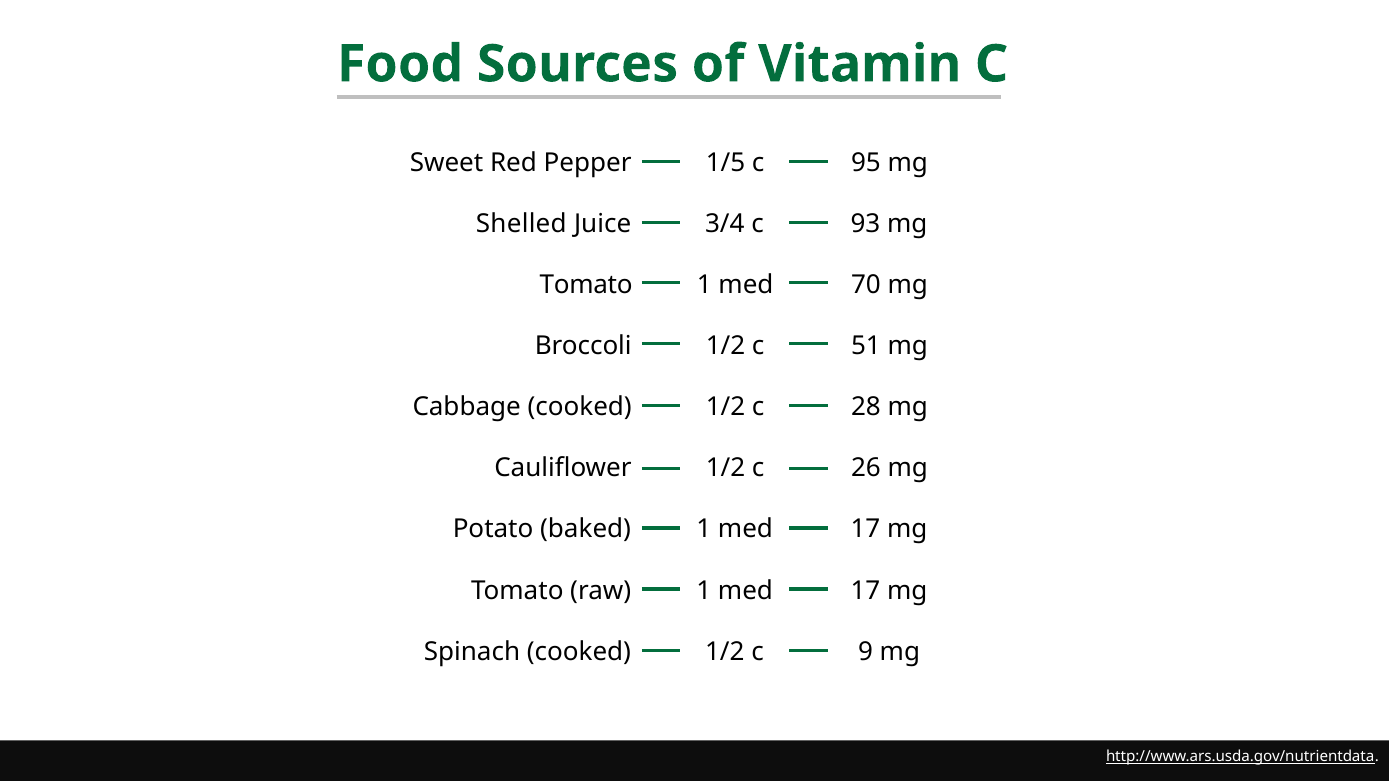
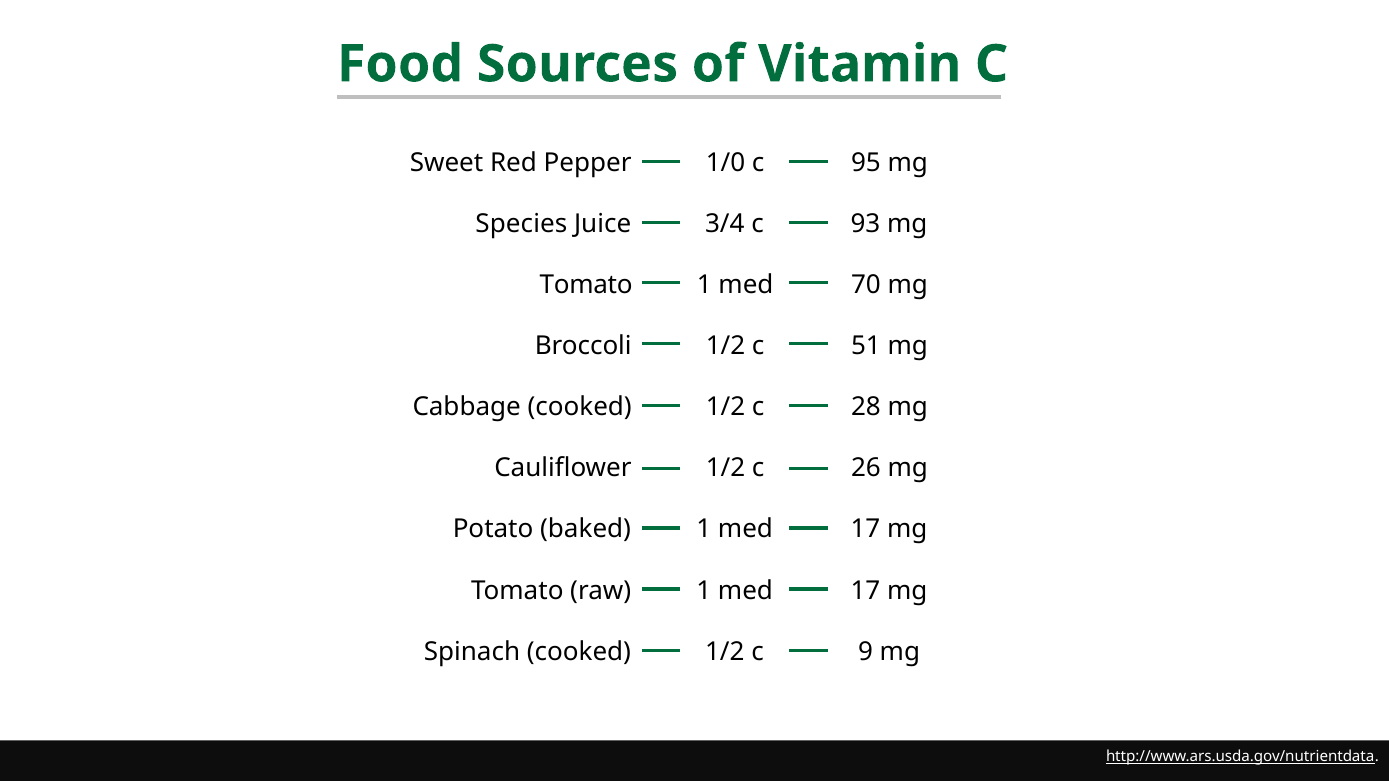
1/5: 1/5 -> 1/0 (726, 163)
Shelled: Shelled -> Species (521, 224)
